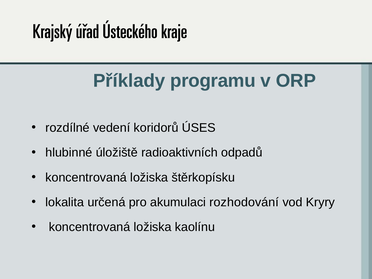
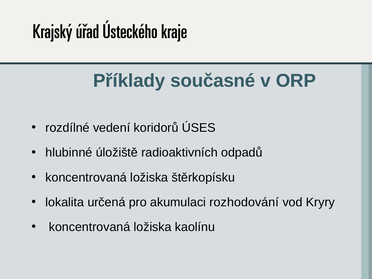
programu: programu -> současné (213, 81)
